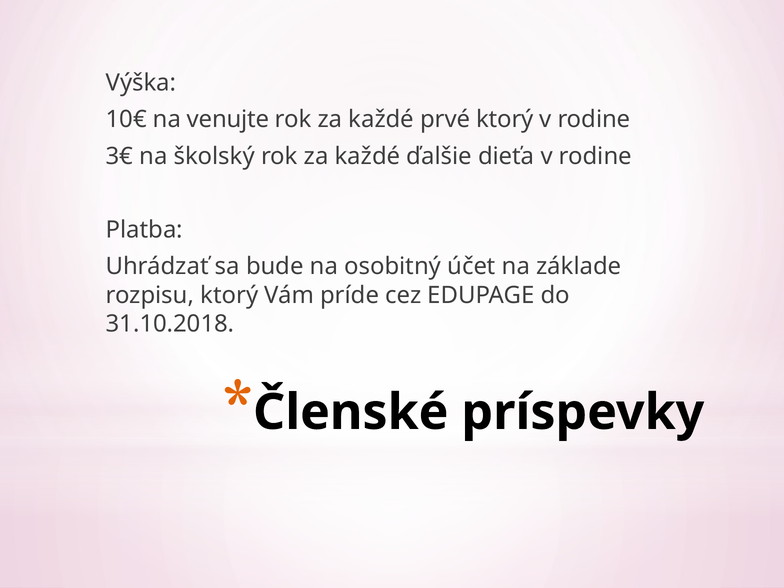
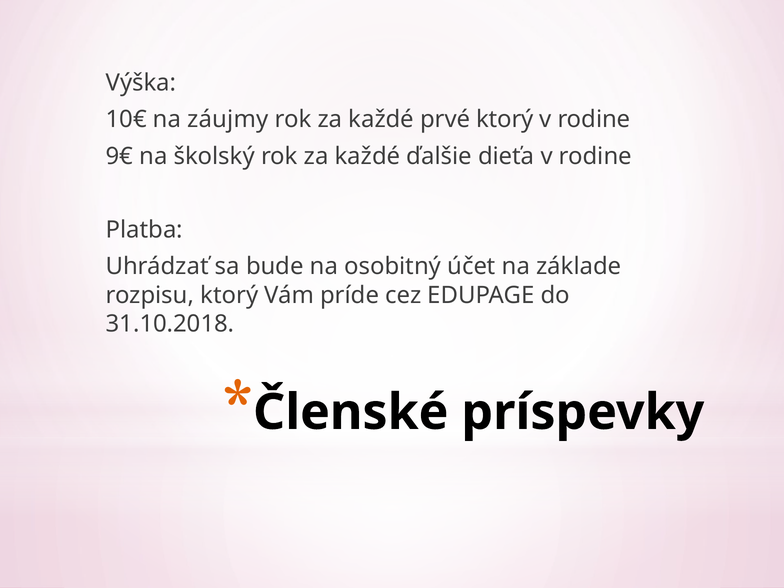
venujte: venujte -> záujmy (228, 119)
3€: 3€ -> 9€ (120, 156)
